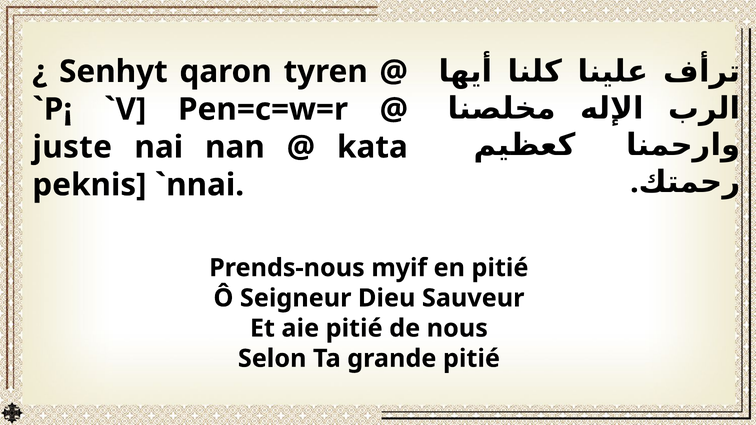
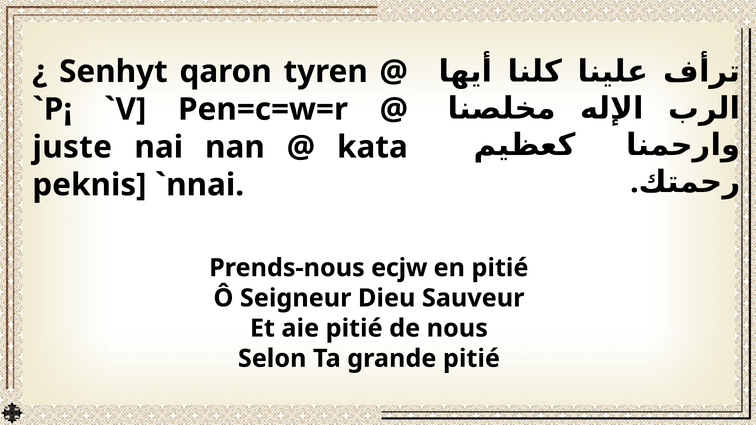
myif: myif -> ecjw (399, 268)
